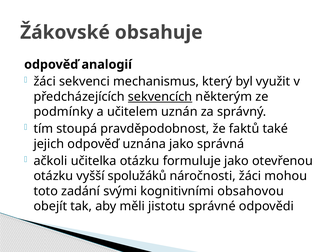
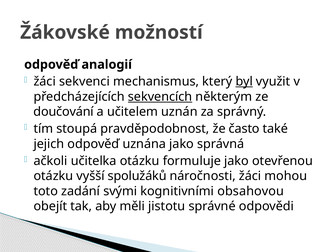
obsahuje: obsahuje -> možností (159, 32)
byl underline: none -> present (244, 82)
podmínky: podmínky -> doučování (64, 112)
faktů: faktů -> často (244, 129)
